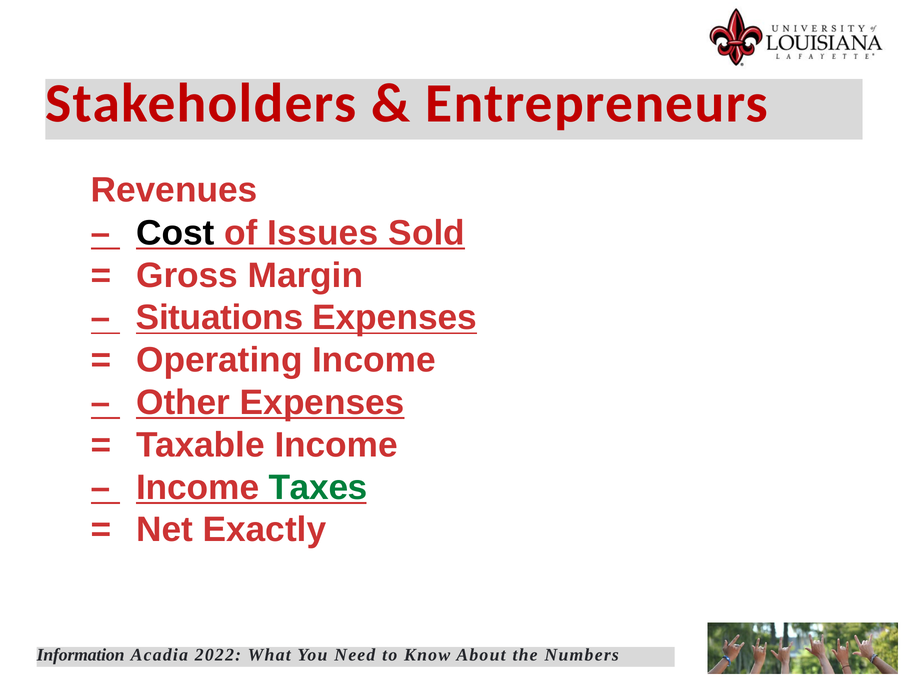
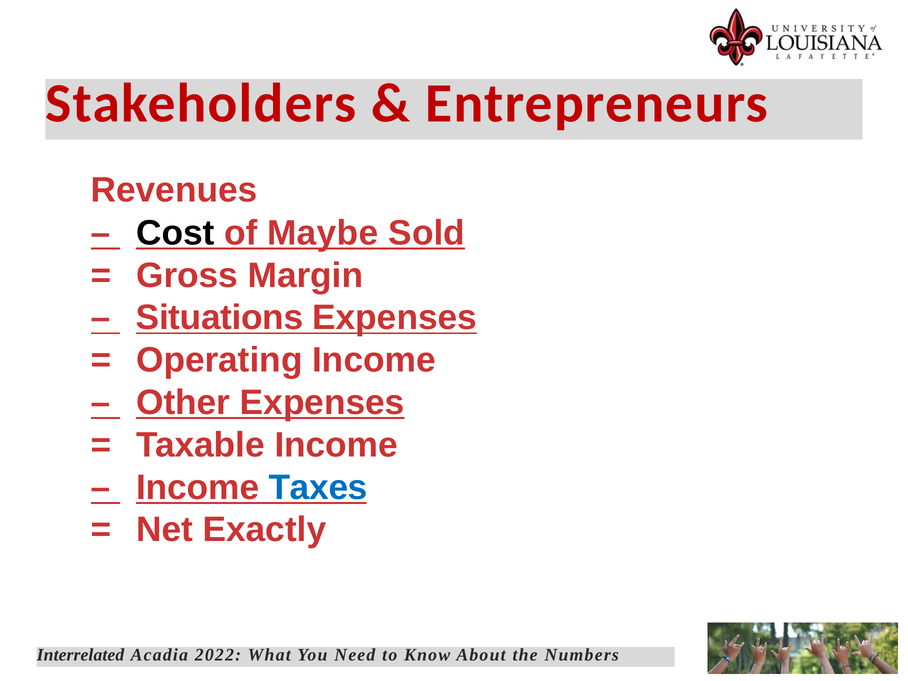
Issues: Issues -> Maybe (323, 233)
Taxes colour: green -> blue (318, 487)
Information: Information -> Interrelated (80, 655)
